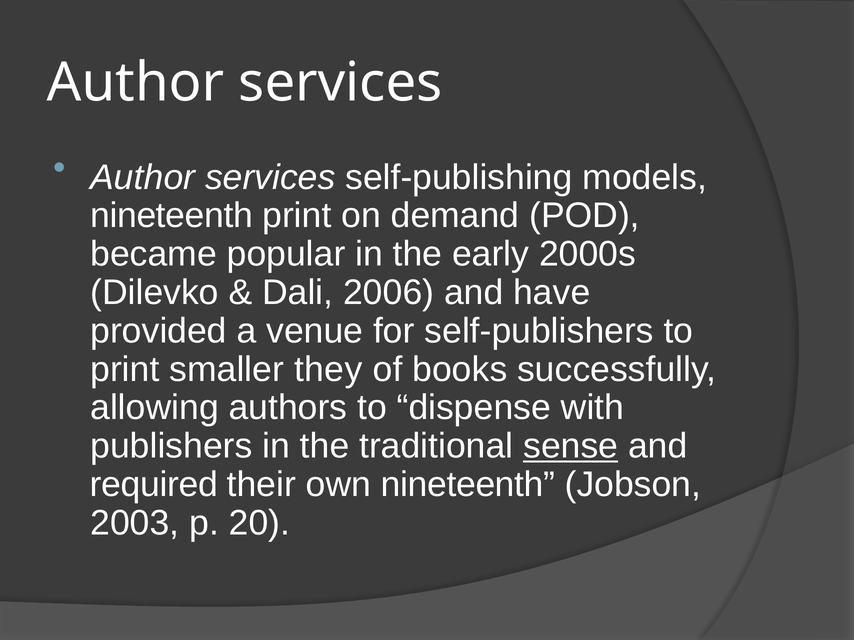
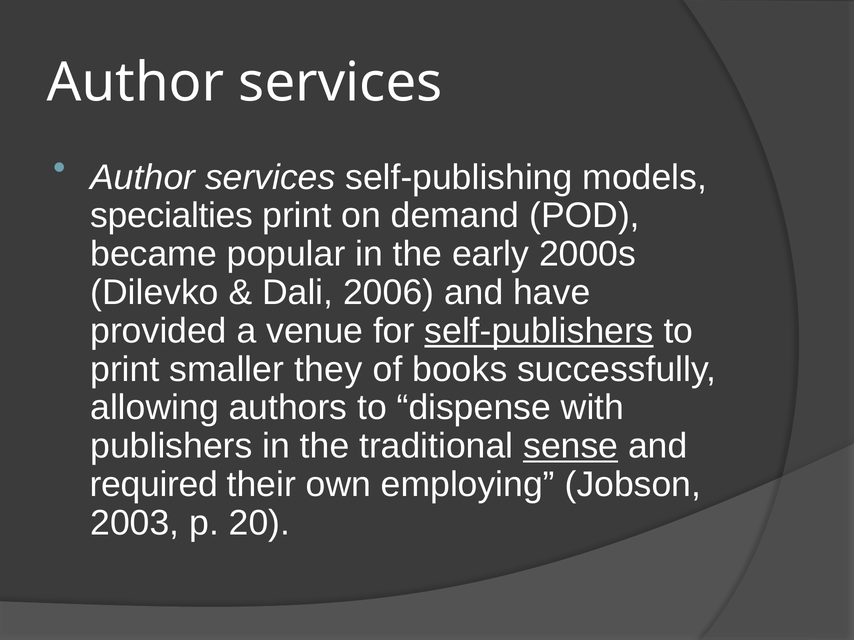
nineteenth: nineteenth -> specialties (172, 216)
self-publishers underline: none -> present (539, 331)
own nineteenth: nineteenth -> employing (468, 485)
